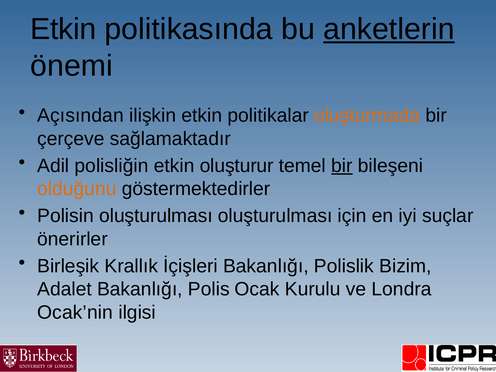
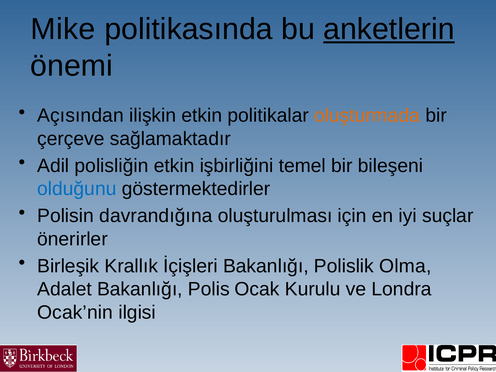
Etkin: Etkin -> Mike (63, 29)
oluşturur: oluşturur -> işbirliğini (237, 166)
bir underline: present -> none (342, 166)
olduğunu colour: orange -> blue (77, 189)
Polisin oluşturulması: oluşturulması -> davrandığına (156, 216)
Bizim: Bizim -> Olma (405, 266)
